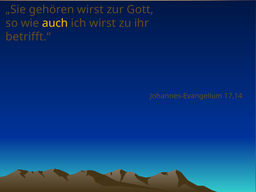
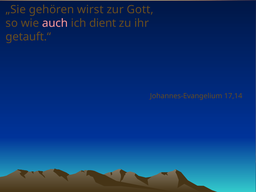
auch colour: yellow -> pink (55, 23)
ich wirst: wirst -> dient (103, 23)
betrifft.“: betrifft.“ -> getauft.“ (28, 37)
